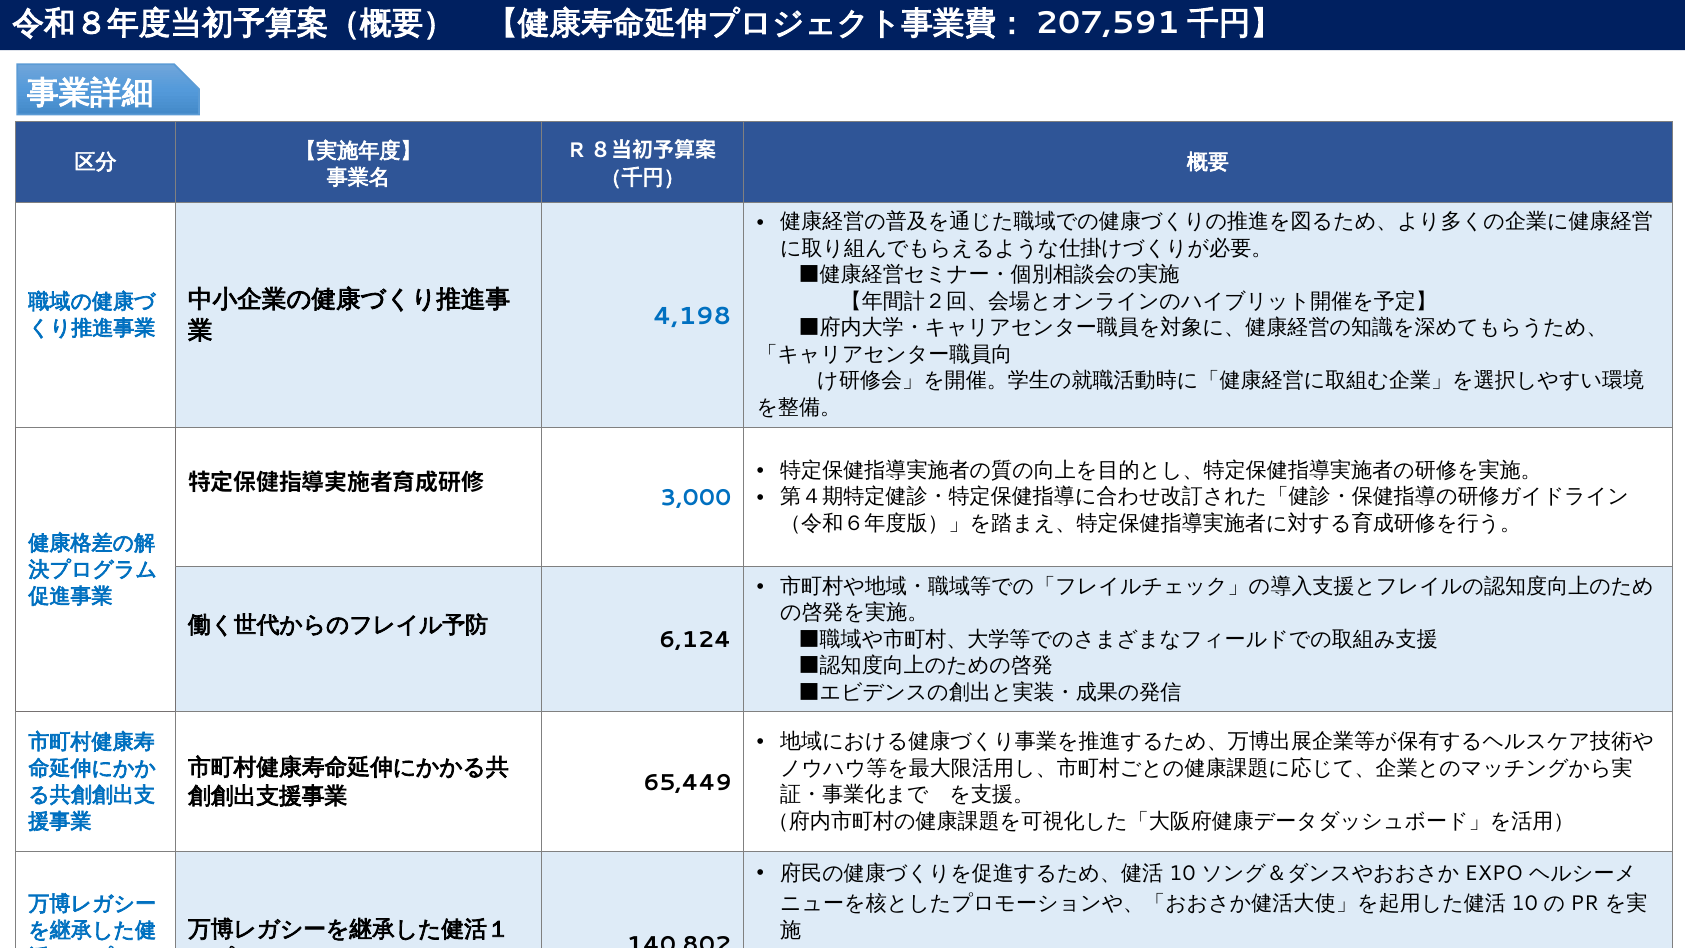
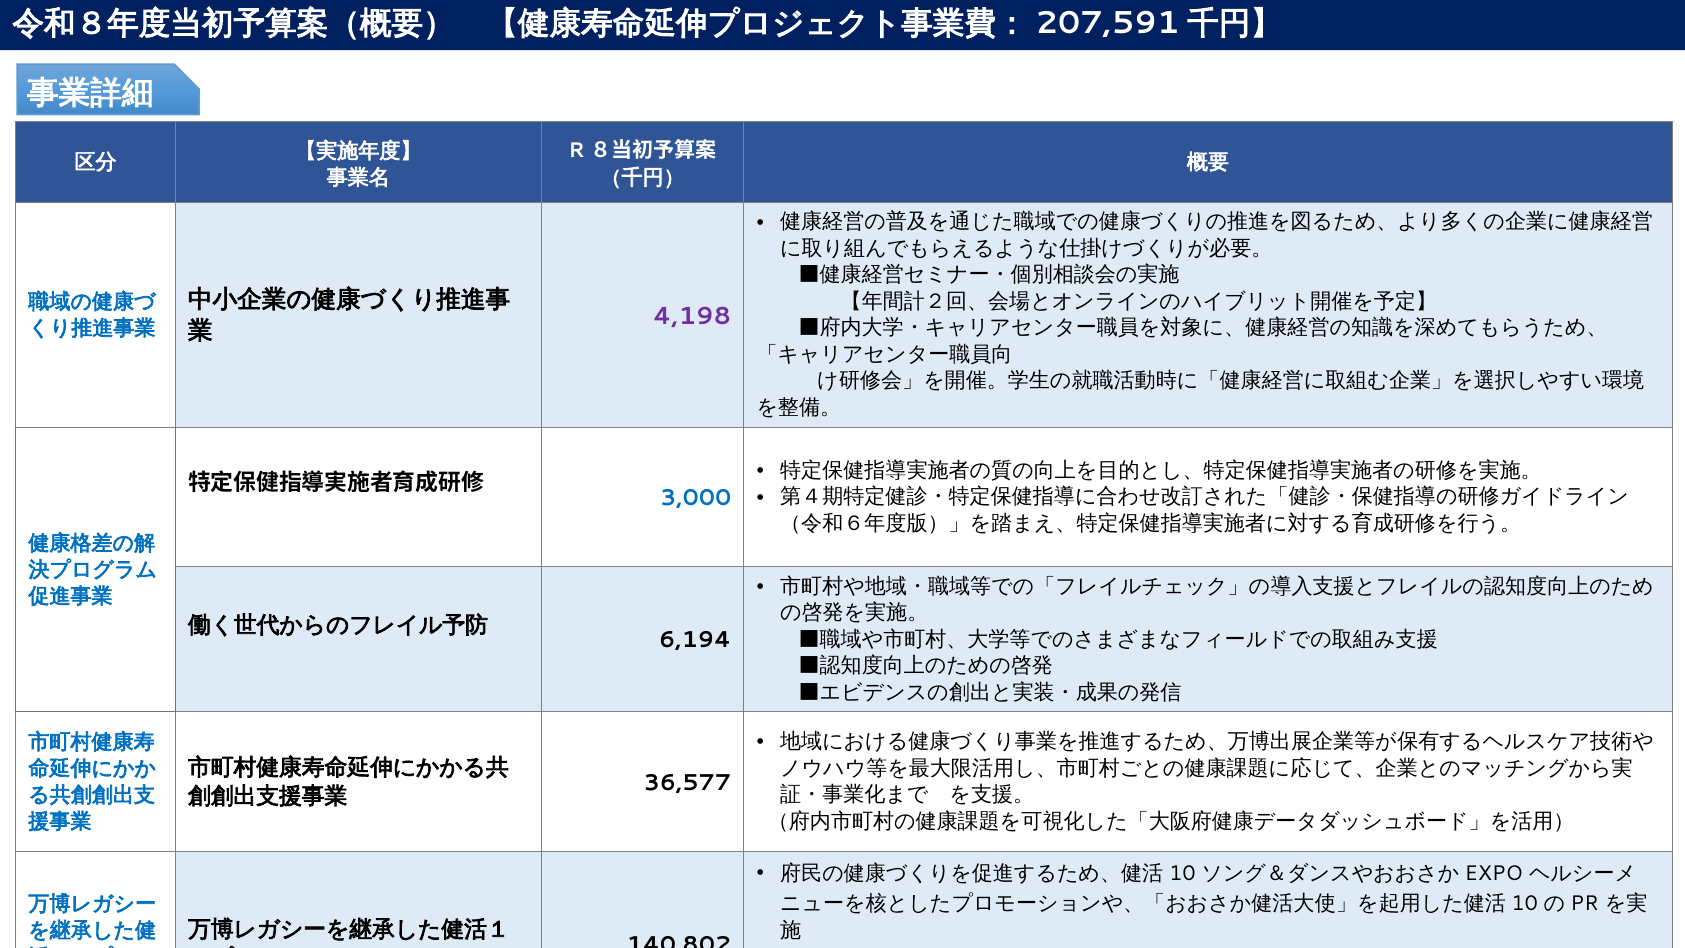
4,198 colour: blue -> purple (692, 316)
6,124: 6,124 -> 6,194 (695, 640)
65,449: 65,449 -> 36,577 (687, 783)
